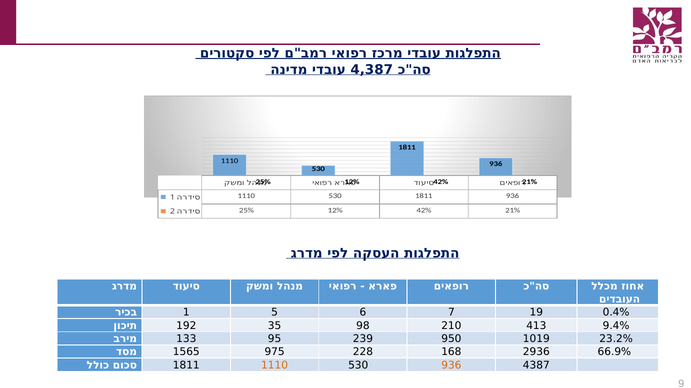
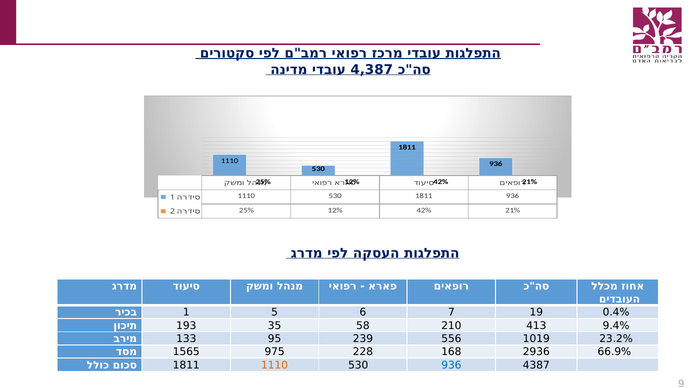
192: 192 -> 193 (186, 326)
98: 98 -> 58 (363, 326)
950: 950 -> 556 (451, 339)
936 colour: orange -> blue (451, 366)
